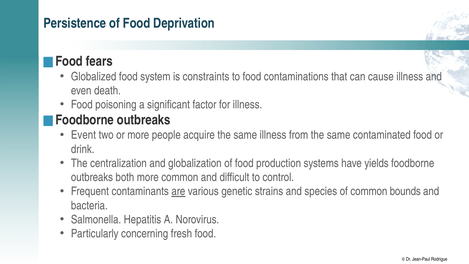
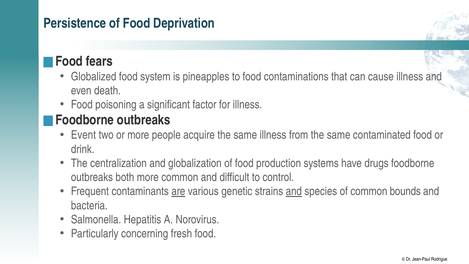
constraints: constraints -> pineapples (206, 76)
yields: yields -> drugs (376, 163)
and underline: none -> present (294, 191)
